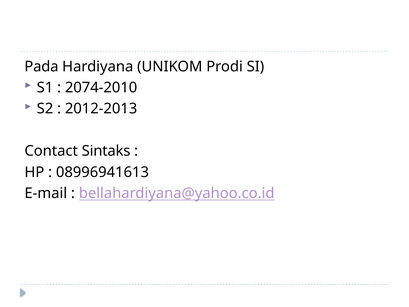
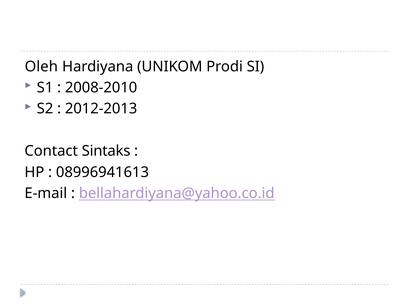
Pada: Pada -> Oleh (41, 66)
2074-2010: 2074-2010 -> 2008-2010 (101, 88)
